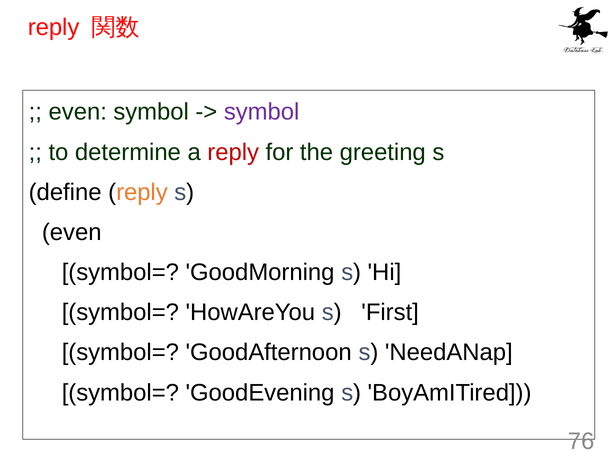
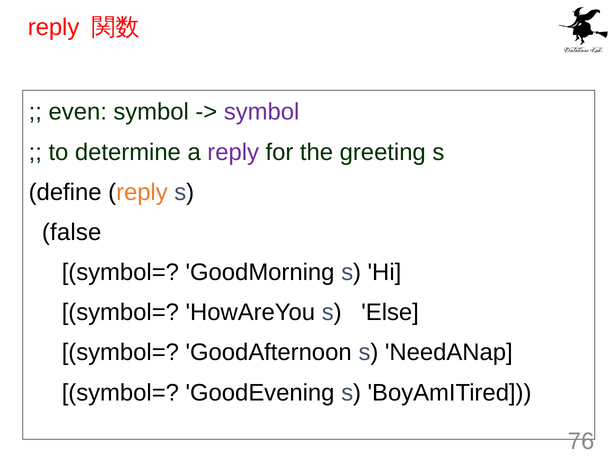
reply colour: red -> purple (233, 152)
even: even -> false (72, 232)
First: First -> Else (390, 312)
